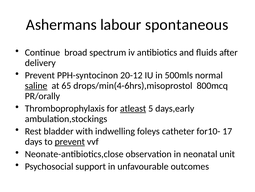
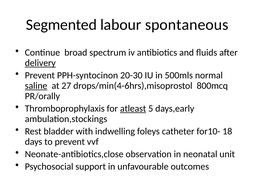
Ashermans: Ashermans -> Segmented (61, 25)
delivery underline: none -> present (40, 63)
20-12: 20-12 -> 20-30 (131, 75)
65: 65 -> 27 (66, 85)
17: 17 -> 18 (227, 131)
prevent underline: present -> none (70, 141)
